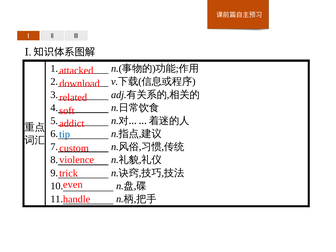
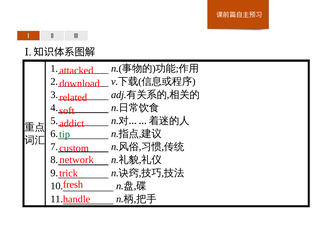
tip colour: blue -> green (65, 134)
violence: violence -> network (77, 160)
even: even -> fresh (73, 184)
